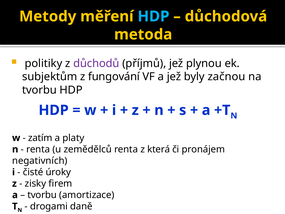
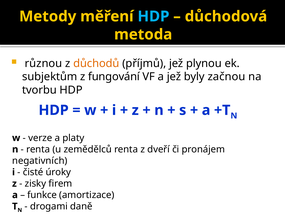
politiky: politiky -> různou (43, 63)
důchodů colour: purple -> orange (96, 63)
zatím: zatím -> verze (40, 138)
která: která -> dveří (159, 149)
tvorbu: tvorbu -> funkce (42, 195)
